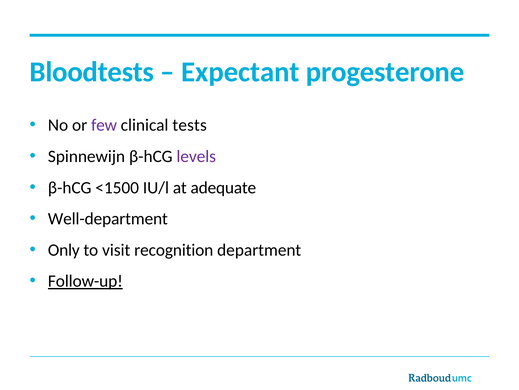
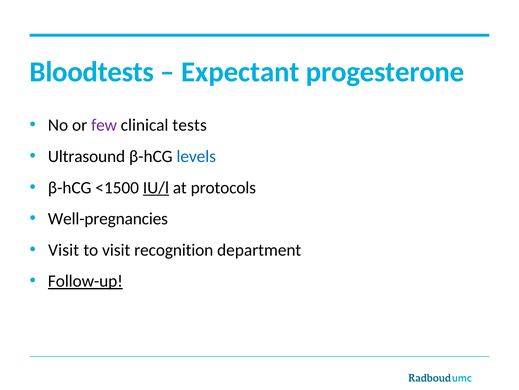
Spinnewijn: Spinnewijn -> Ultrasound (87, 156)
levels colour: purple -> blue (196, 156)
IU/l underline: none -> present (156, 187)
adequate: adequate -> protocols (223, 187)
Well-department: Well-department -> Well-pregnancies (108, 218)
Only: Only -> Visit (64, 250)
